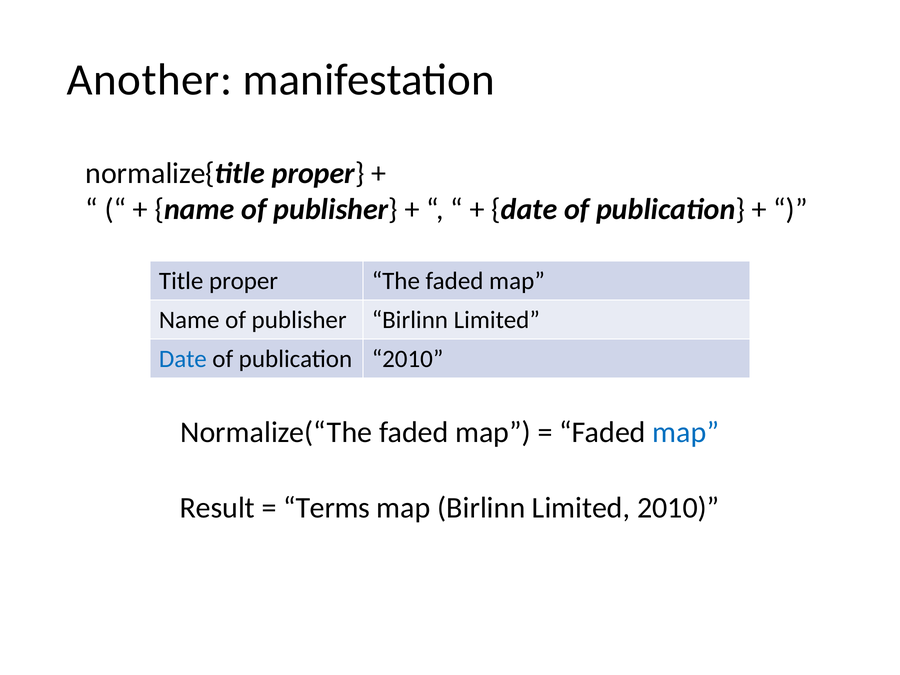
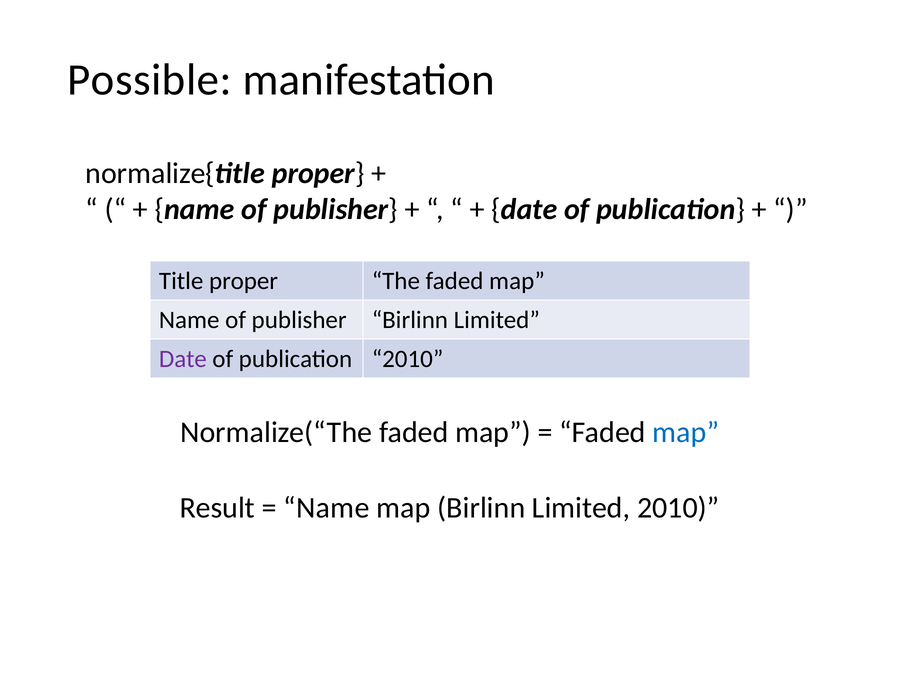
Another: Another -> Possible (149, 80)
Date colour: blue -> purple (183, 359)
Terms: Terms -> Name (326, 508)
